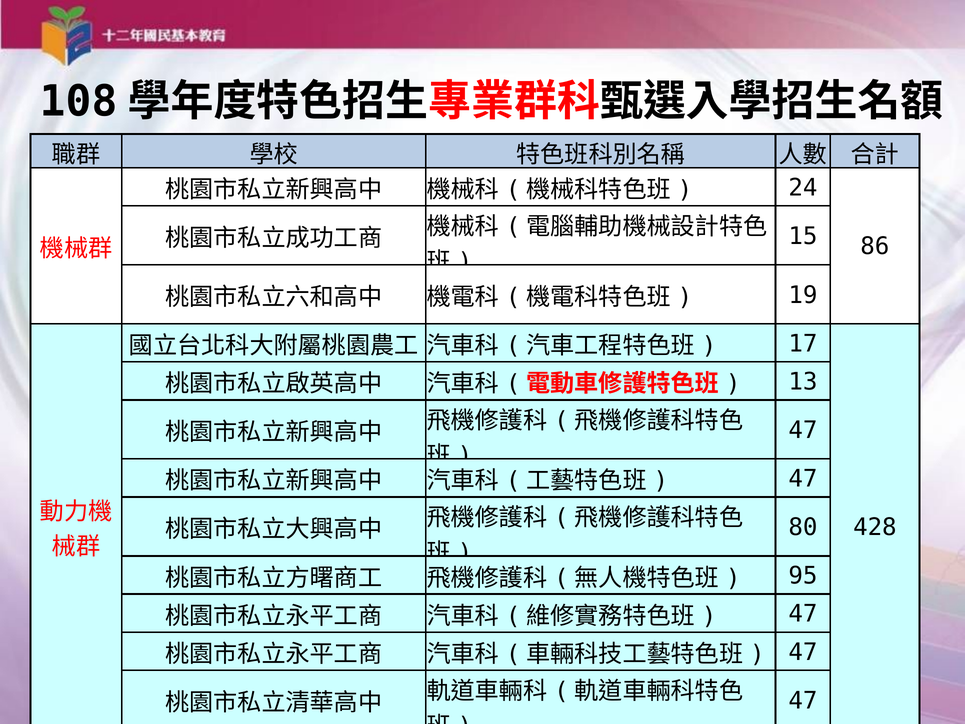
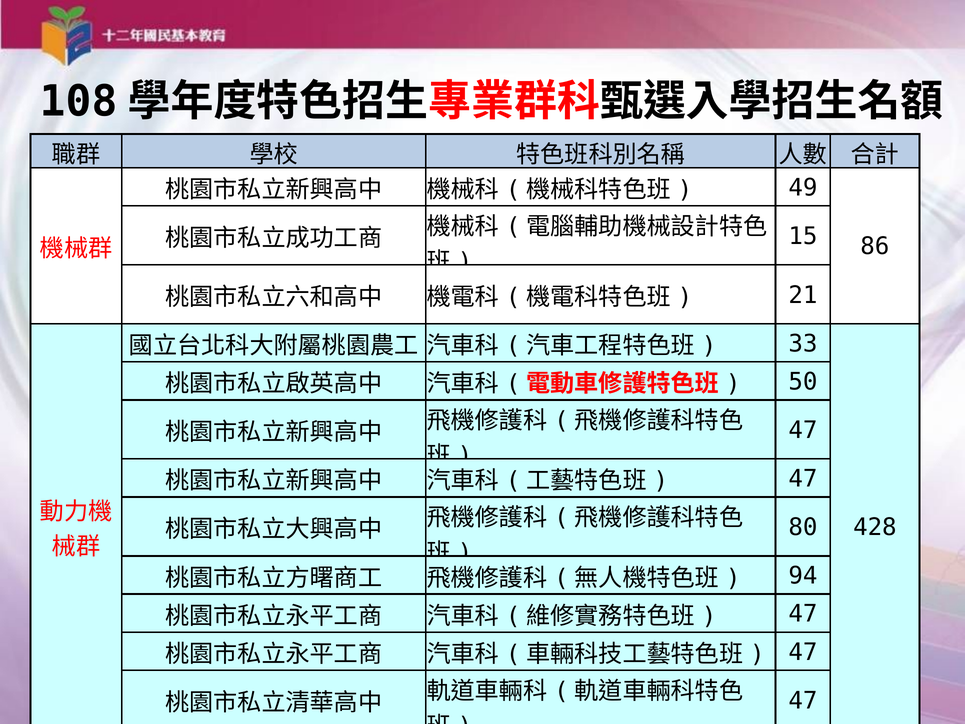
24: 24 -> 49 (803, 188)
19: 19 -> 21 (803, 295)
17: 17 -> 33 (803, 343)
13: 13 -> 50 (803, 382)
95: 95 -> 94 (803, 576)
